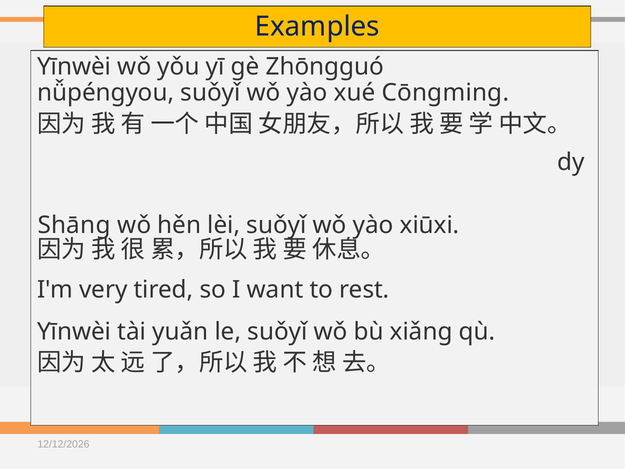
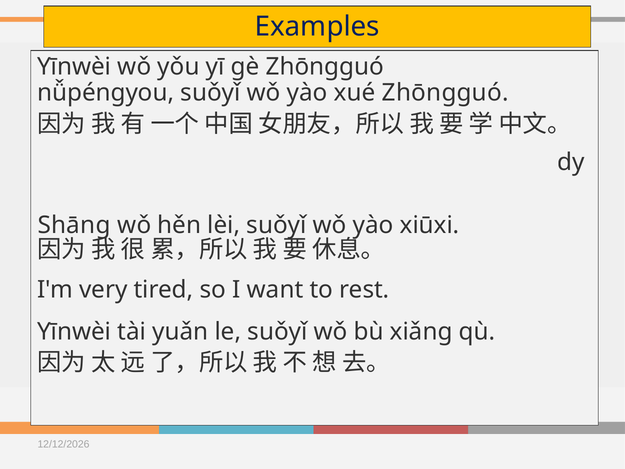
xué Cōngming: Cōngming -> Zhōngguó (445, 93)
